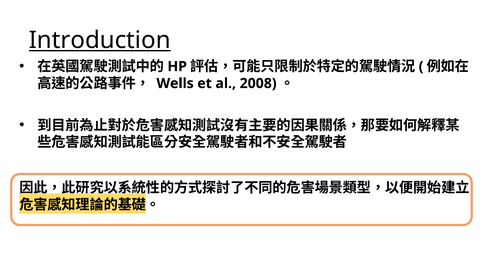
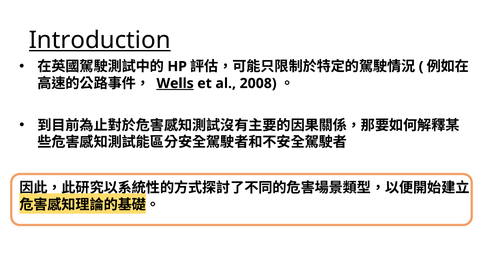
Wells underline: none -> present (175, 83)
